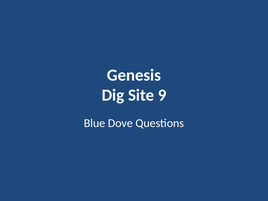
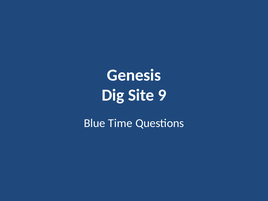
Dove: Dove -> Time (120, 123)
